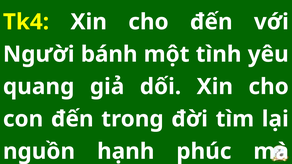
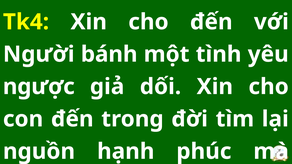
quang: quang -> ngược (39, 87)
